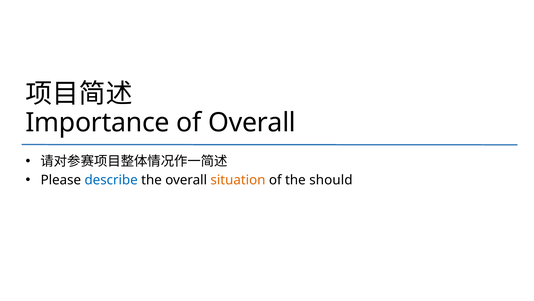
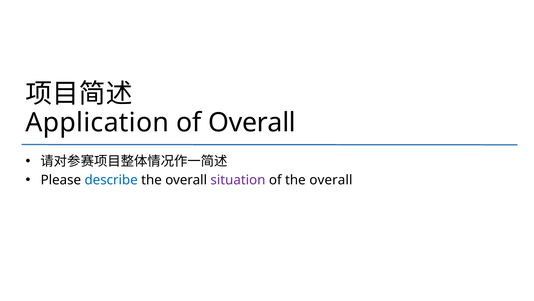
Importance: Importance -> Application (97, 123)
situation colour: orange -> purple (238, 180)
of the should: should -> overall (331, 180)
